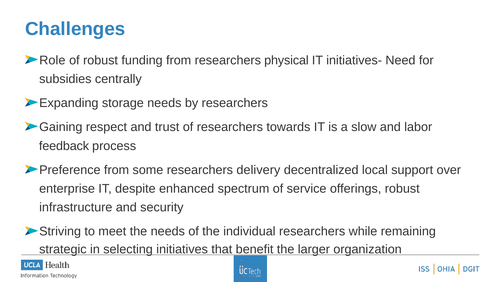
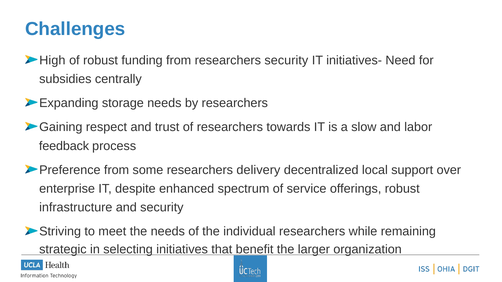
Role: Role -> High (52, 60)
researchers physical: physical -> security (286, 60)
